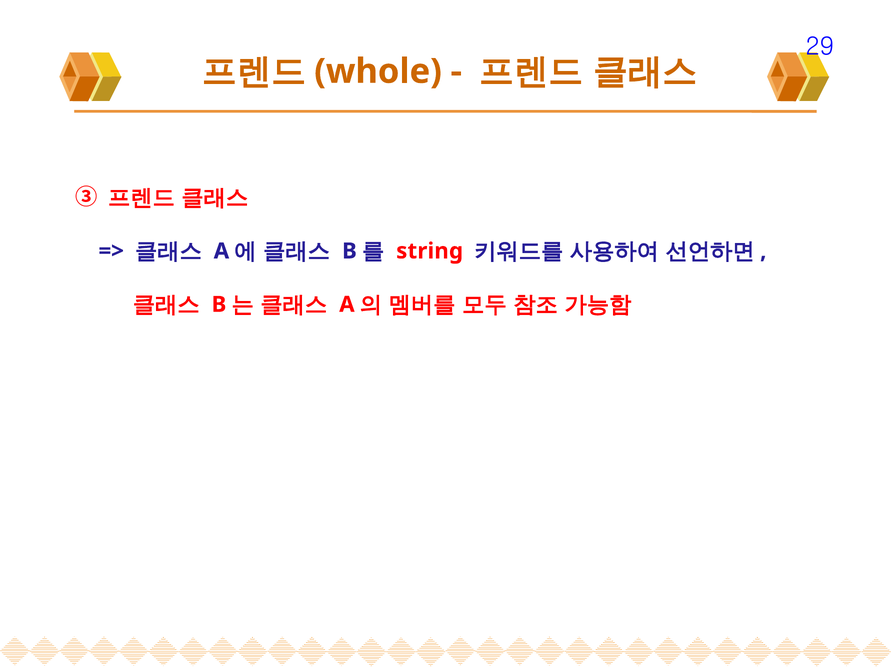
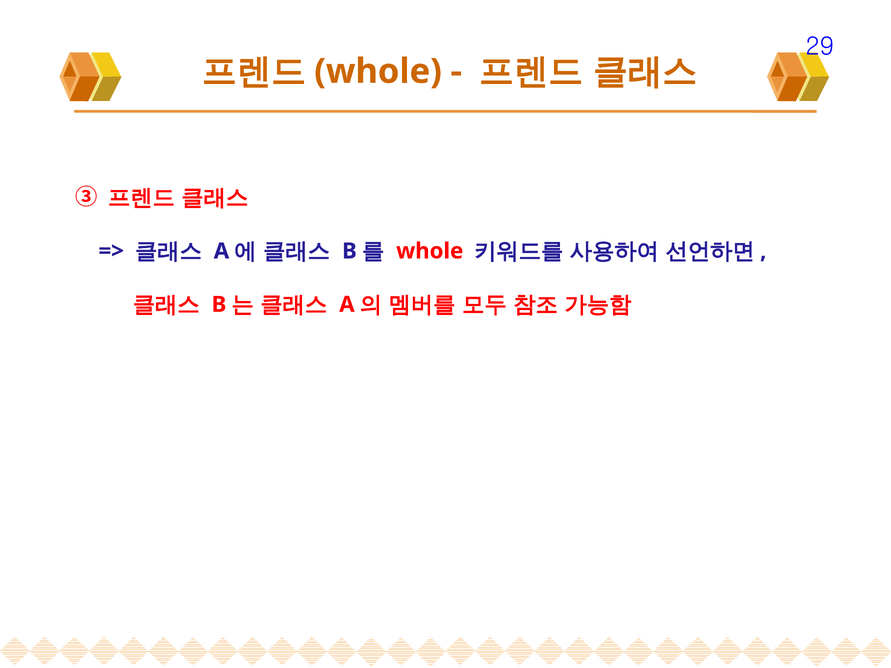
string: string -> whole (430, 251)
